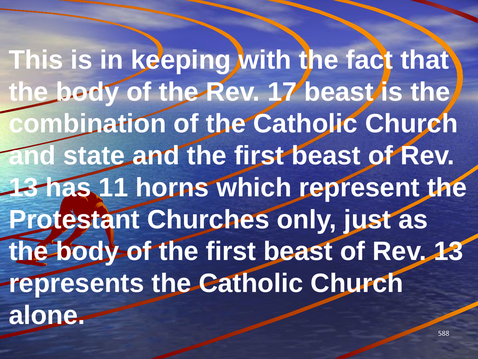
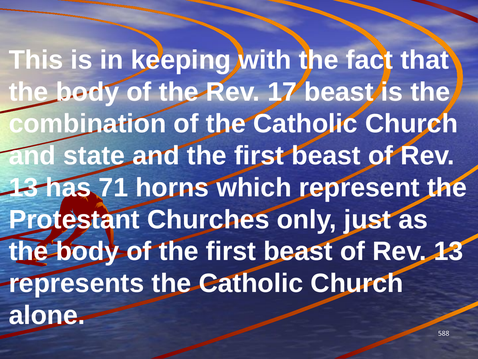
11: 11 -> 71 (113, 187)
